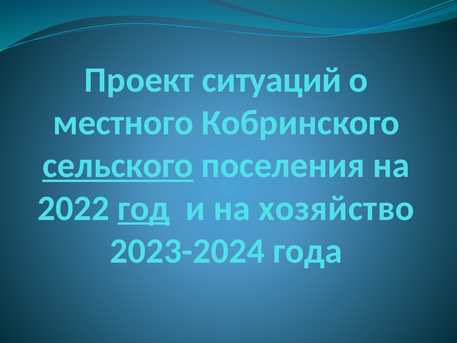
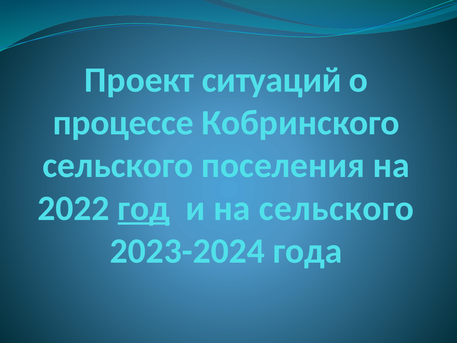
местного: местного -> процессе (123, 123)
сельского underline: present -> none (118, 165)
на хозяйство: хозяйство -> сельского (336, 208)
